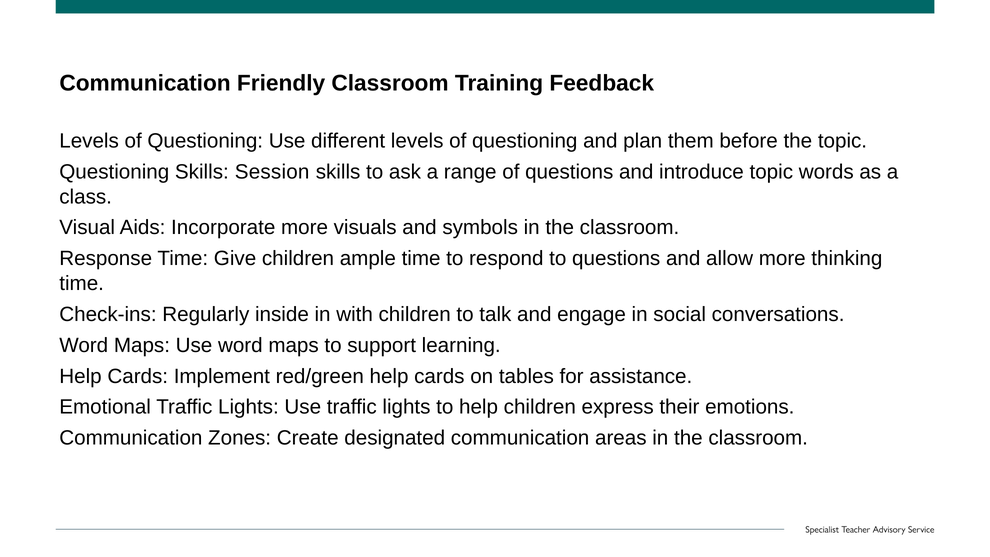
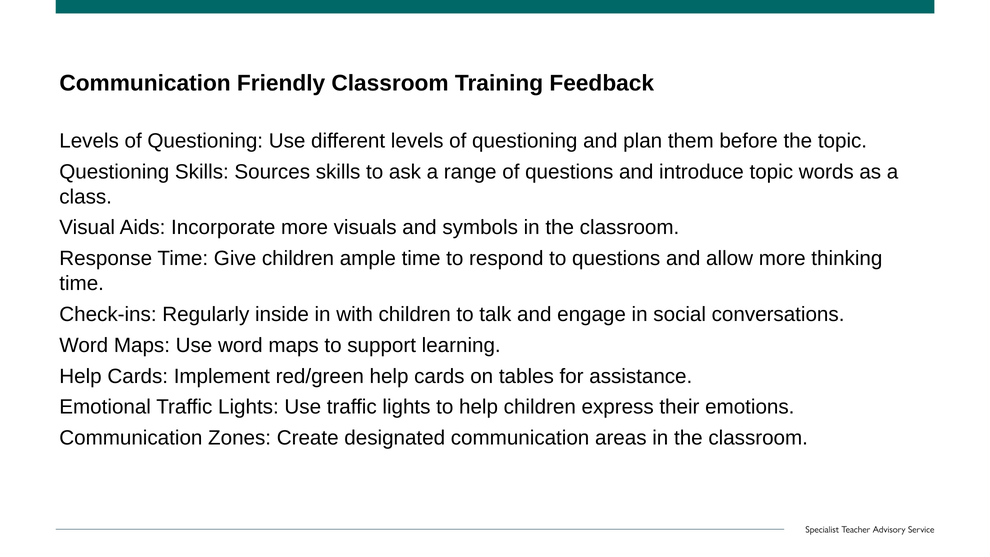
Session: Session -> Sources (272, 172)
